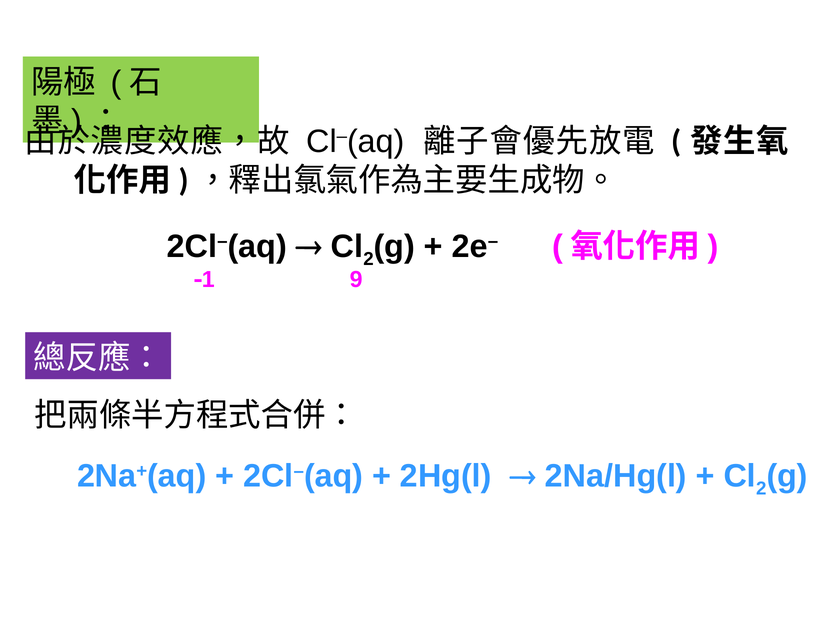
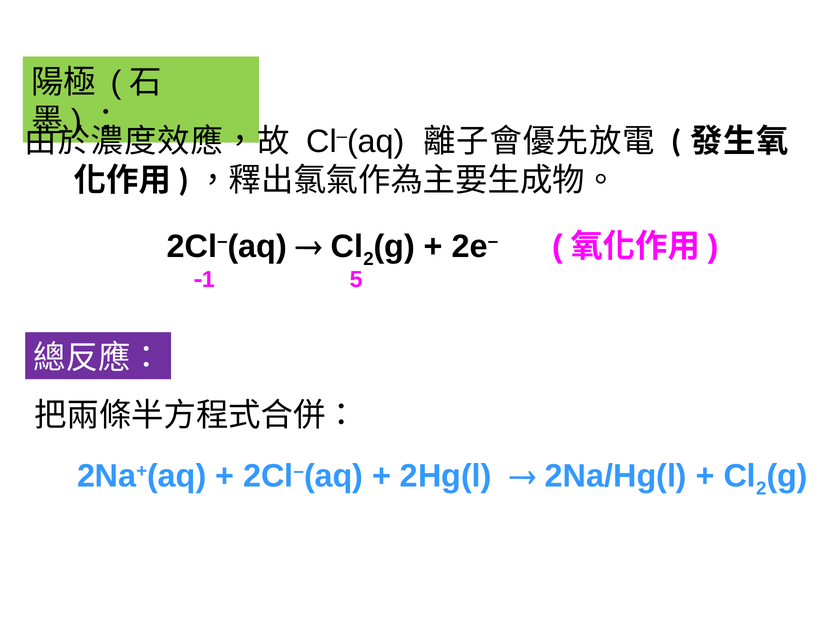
9: 9 -> 5 (356, 279)
